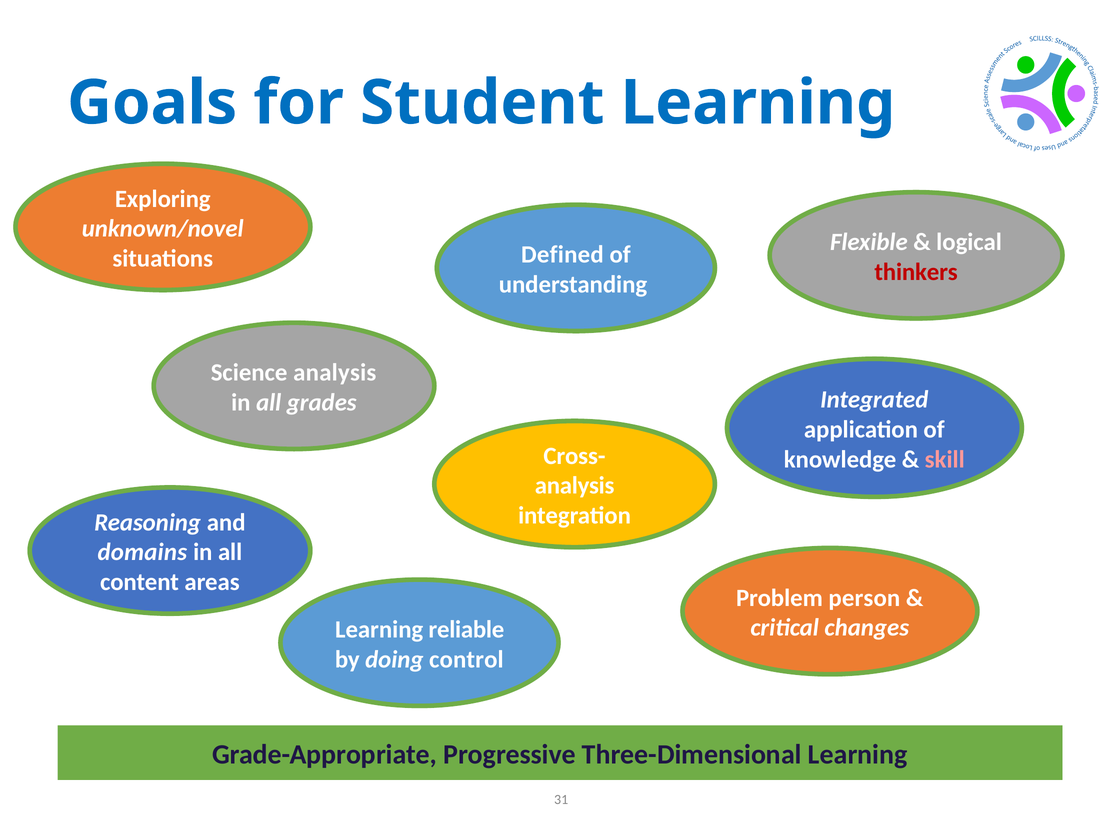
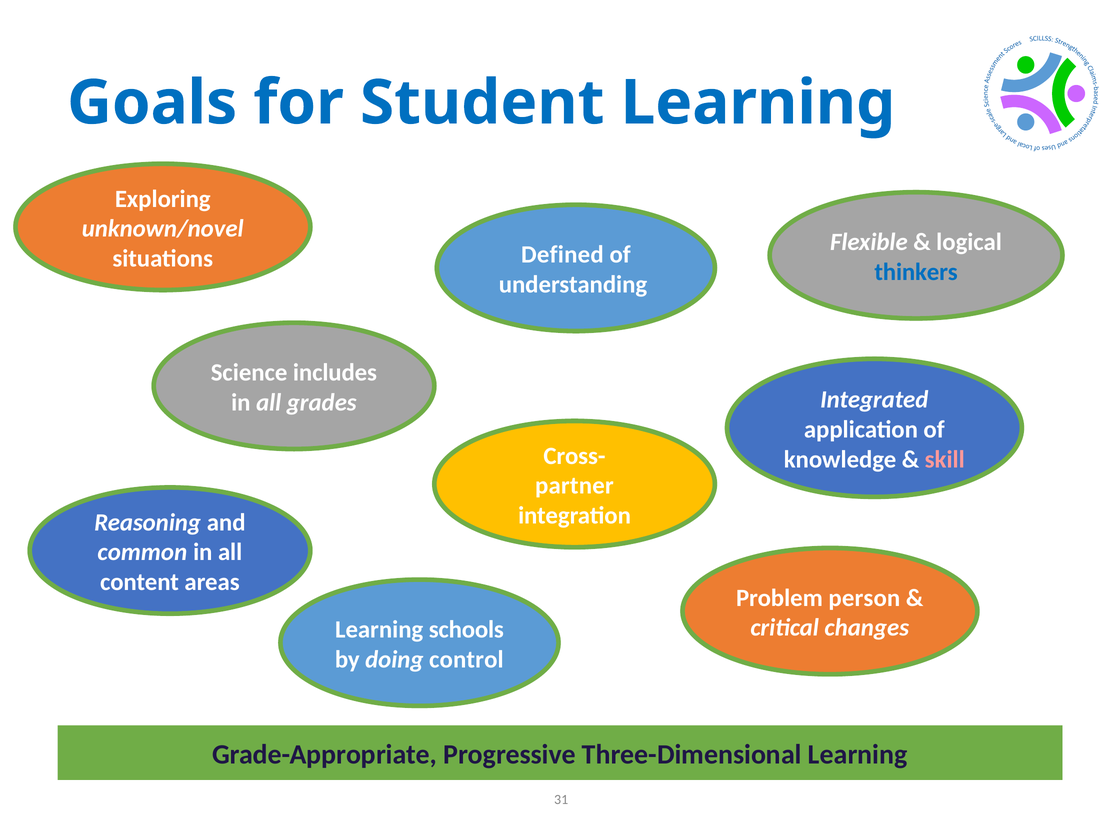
thinkers colour: red -> blue (916, 272)
Science analysis: analysis -> includes (335, 373)
analysis: analysis -> partner (574, 486)
domains: domains -> common (142, 552)
reliable: reliable -> schools (466, 629)
